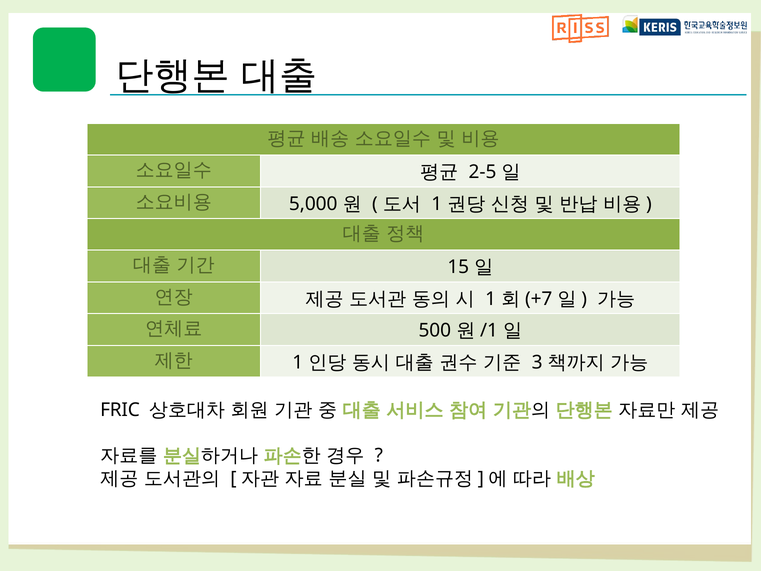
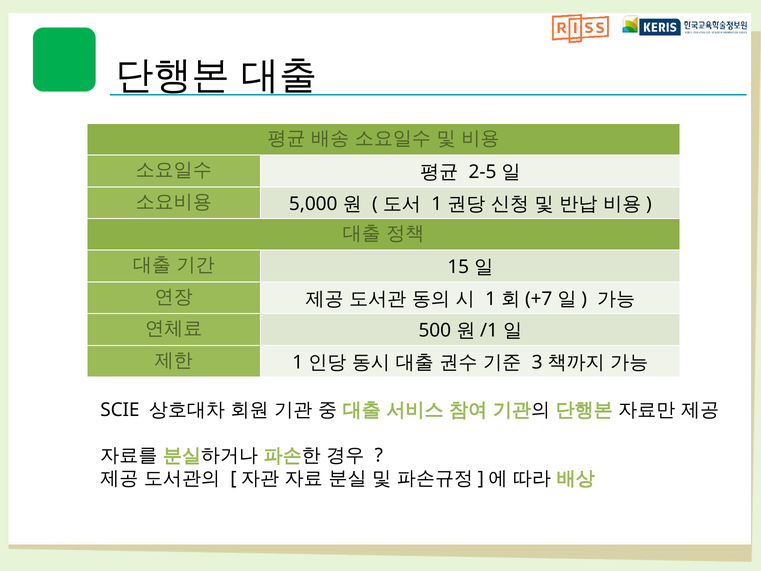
FRIC: FRIC -> SCIE (120, 410)
